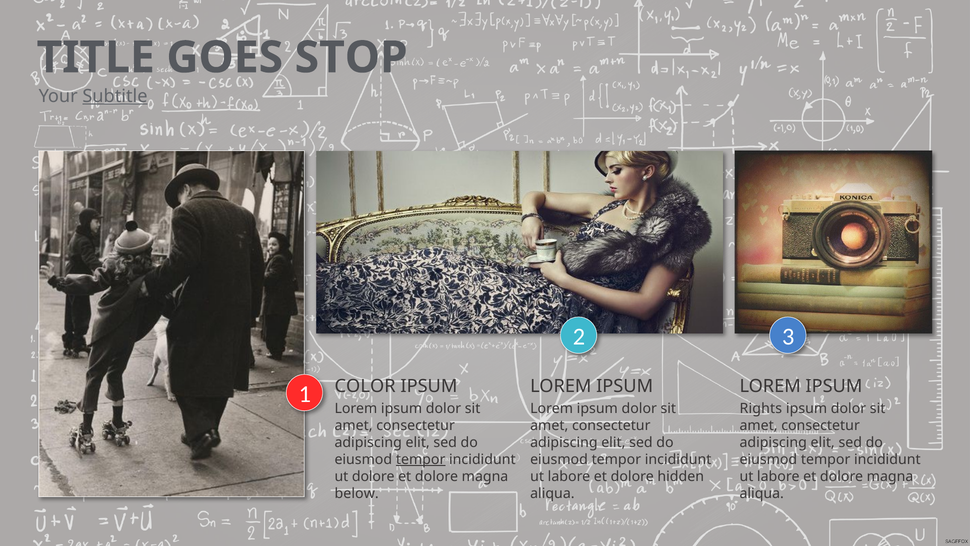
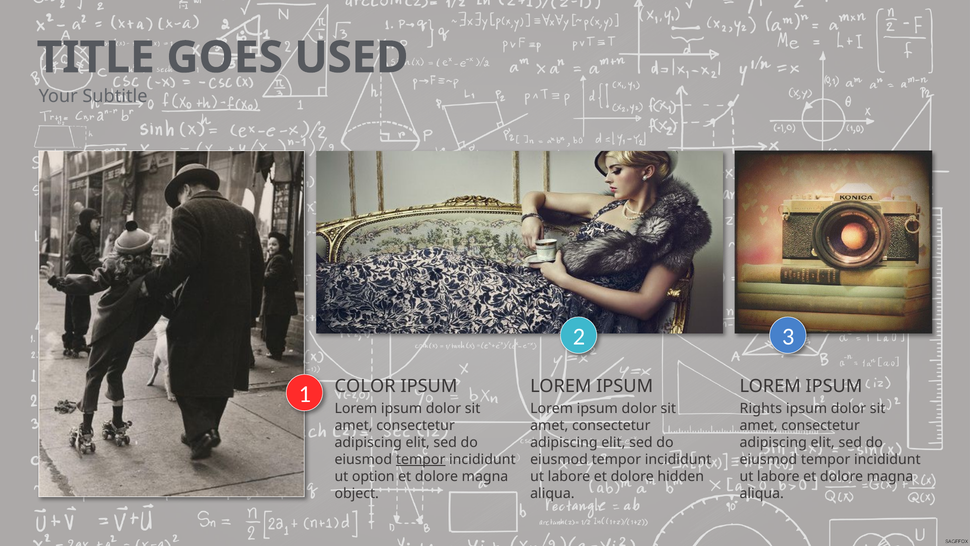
STOP: STOP -> USED (351, 58)
Subtitle underline: present -> none (115, 96)
ut dolore: dolore -> option (373, 476)
below: below -> object (357, 493)
